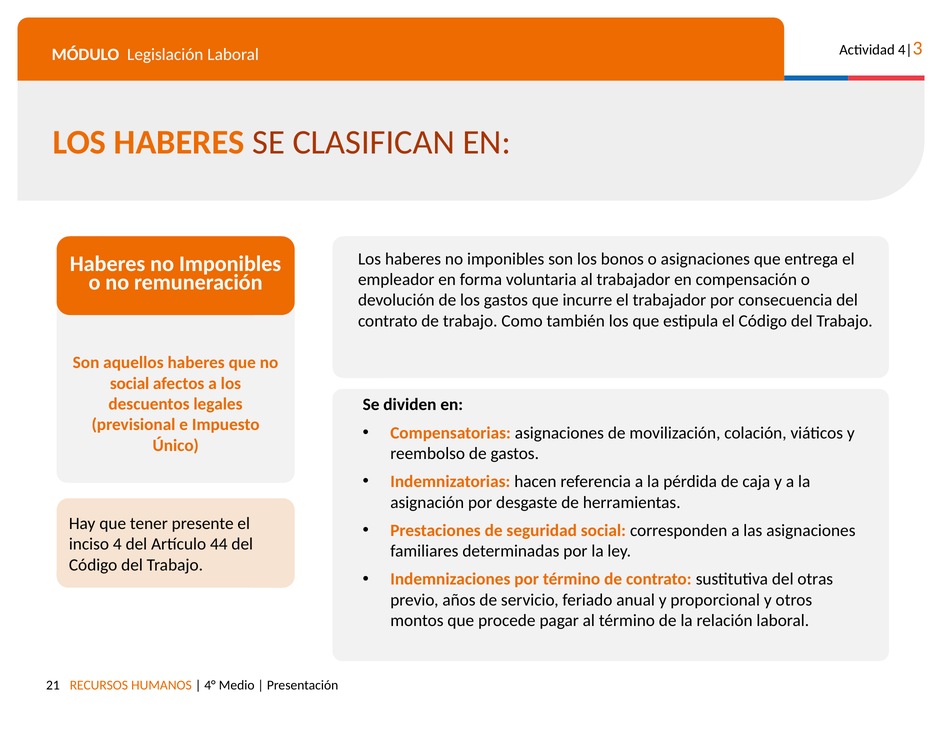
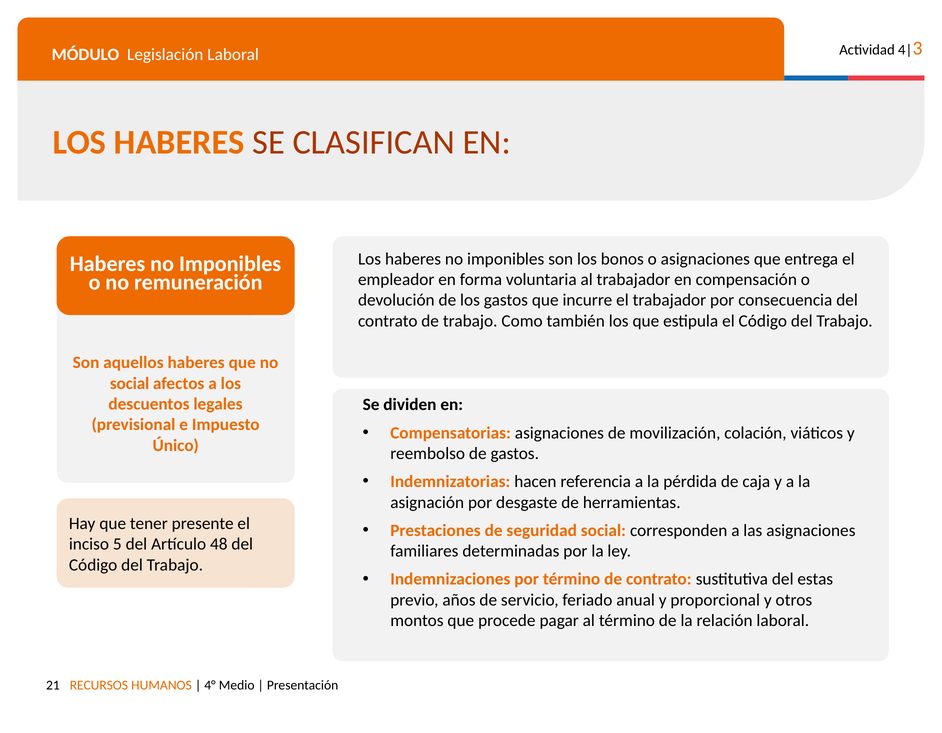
4: 4 -> 5 (117, 544)
44: 44 -> 48 (219, 544)
otras: otras -> estas (815, 579)
